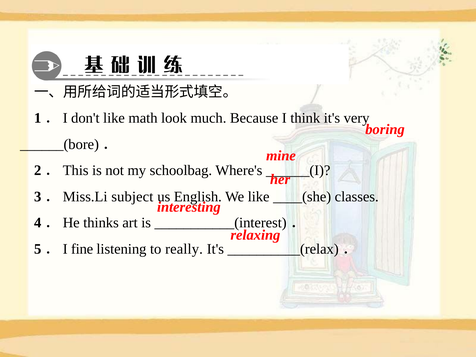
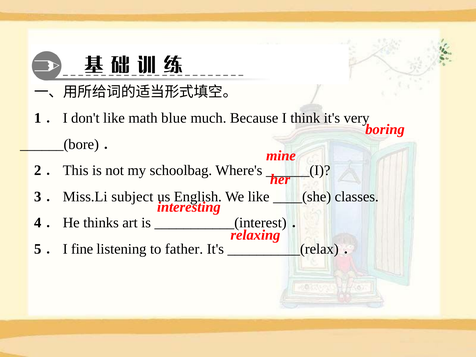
look: look -> blue (174, 118)
really: really -> father (184, 249)
